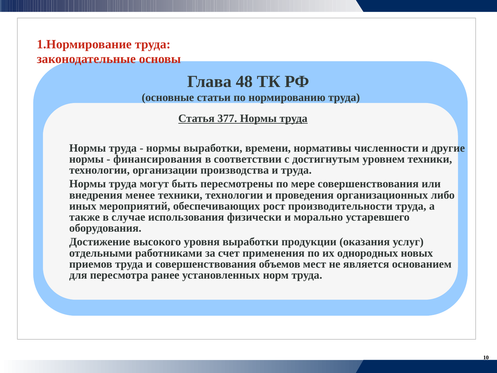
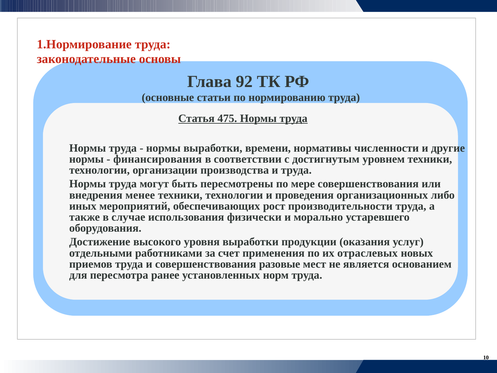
48: 48 -> 92 (244, 81)
377: 377 -> 475 (227, 118)
однородных: однородных -> отраслевых (368, 253)
объемов: объемов -> разовые (280, 264)
